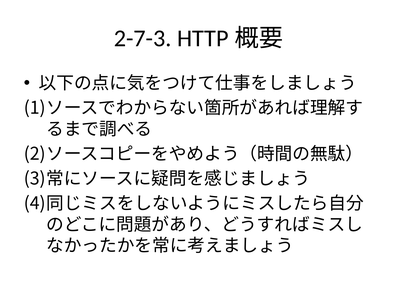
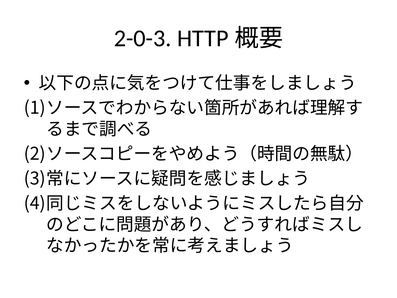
2-7-3: 2-7-3 -> 2-0-3 (143, 38)
